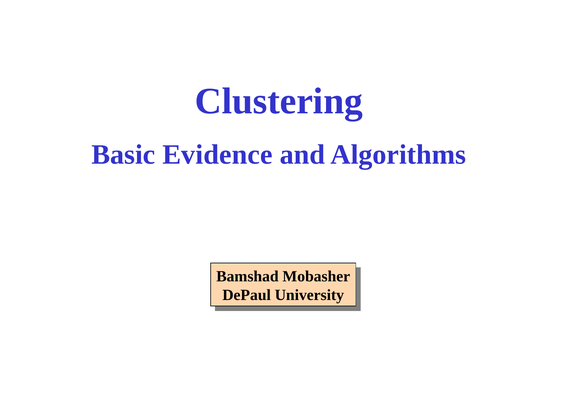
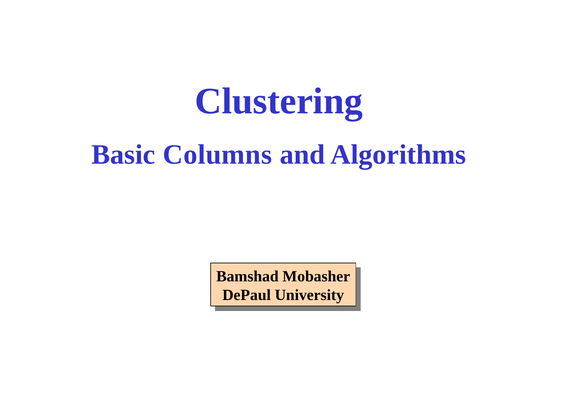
Evidence: Evidence -> Columns (217, 155)
